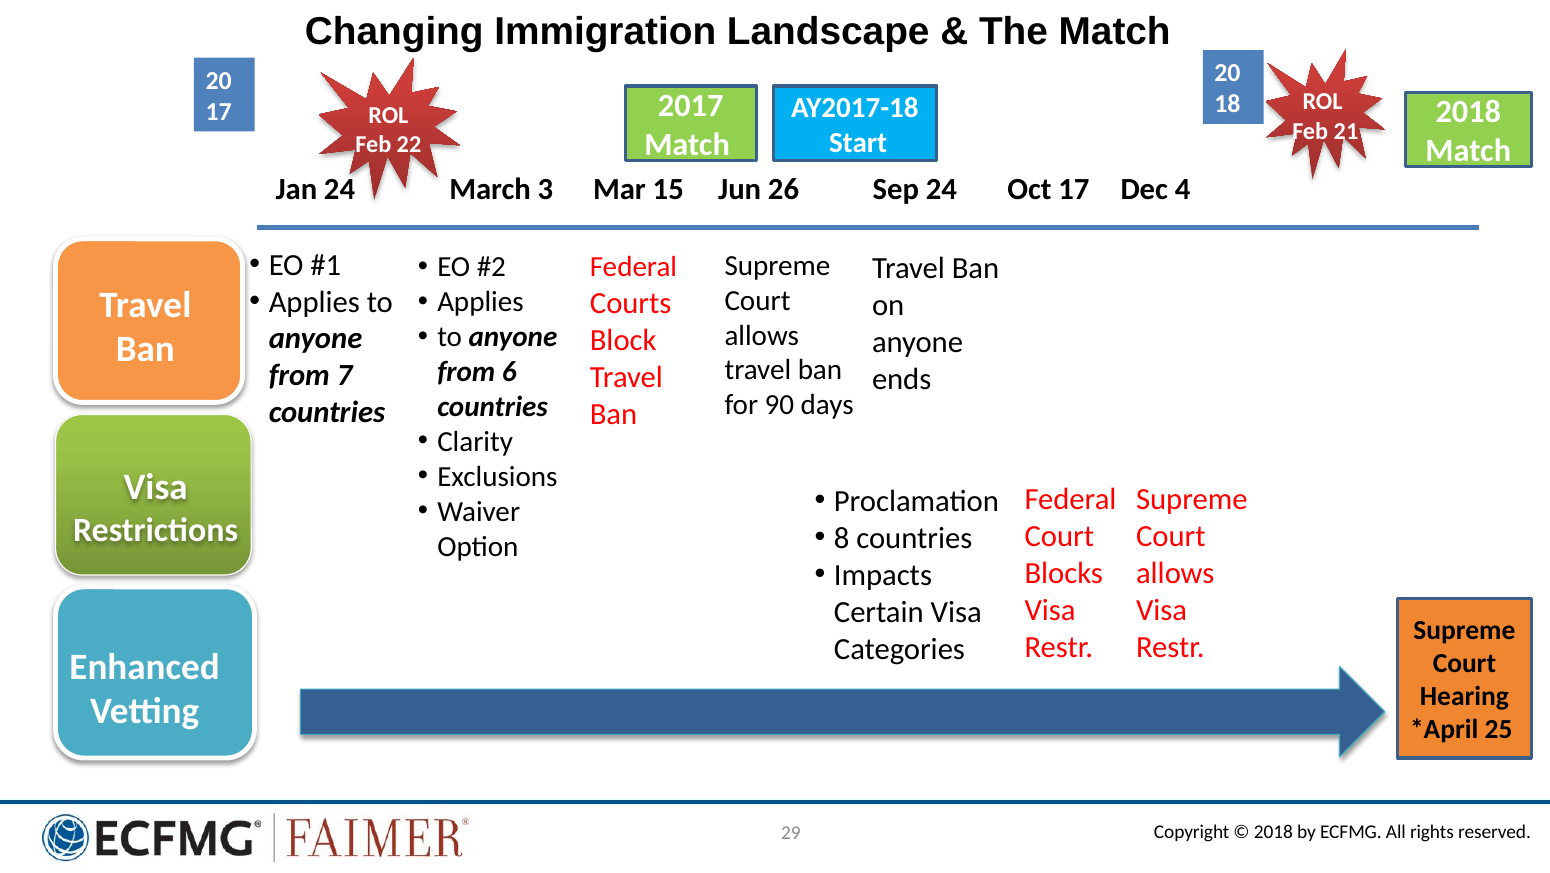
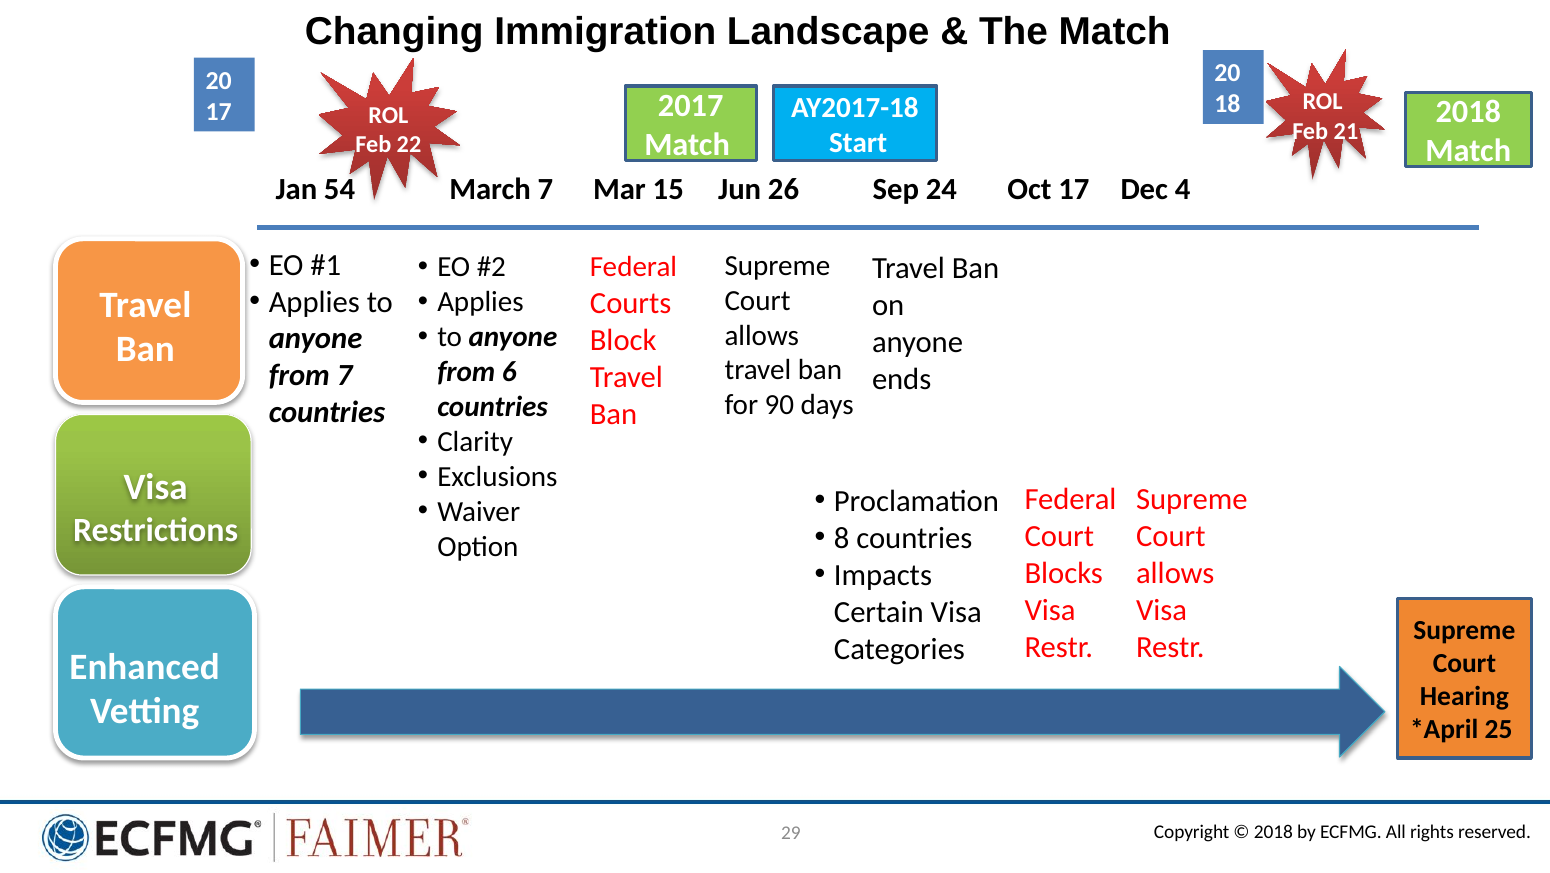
Jan 24: 24 -> 54 (340, 189)
March 3: 3 -> 7 (545, 189)
